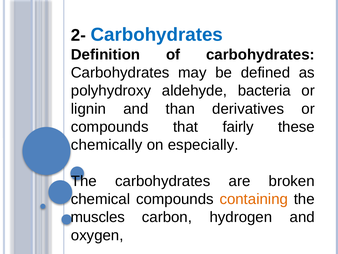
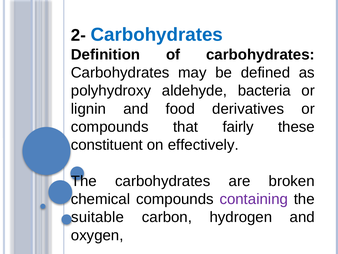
than: than -> food (180, 109)
chemically: chemically -> constituent (107, 145)
especially: especially -> effectively (203, 145)
containing colour: orange -> purple (254, 199)
muscles: muscles -> suitable (98, 217)
